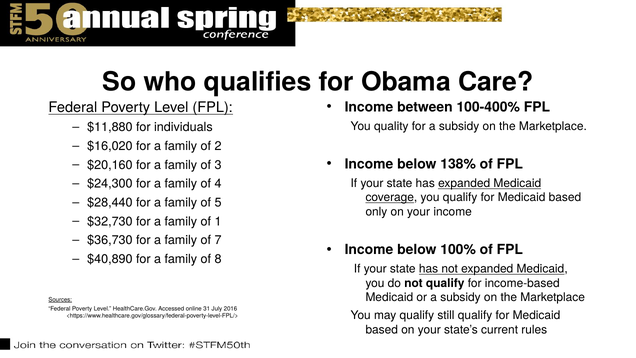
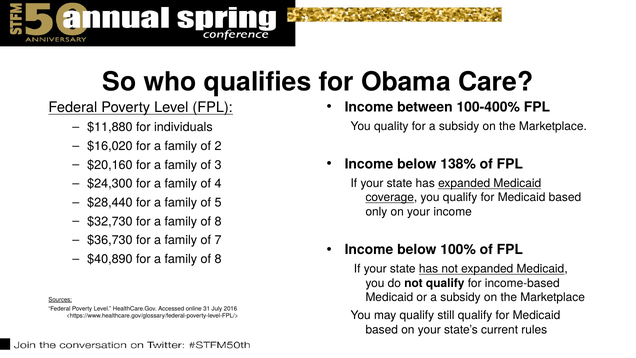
1: 1 -> 8 (218, 221)
